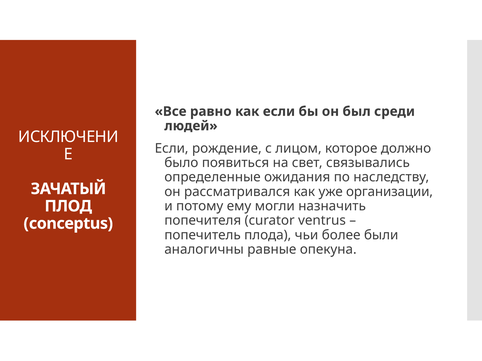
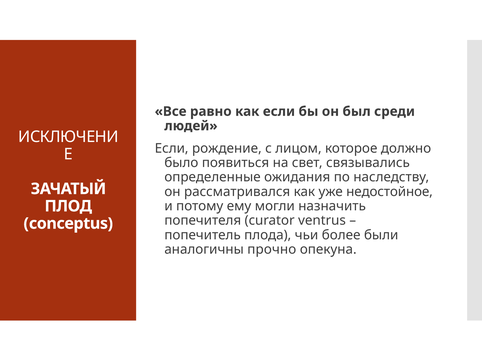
организации: организации -> недостойное (389, 192)
равные: равные -> прочно (272, 250)
